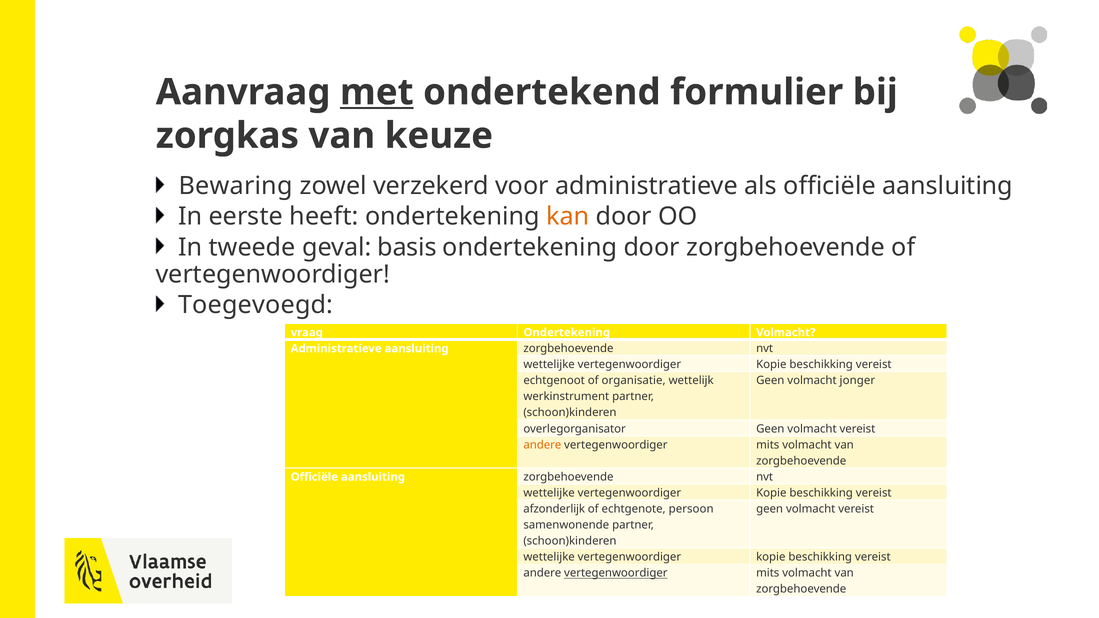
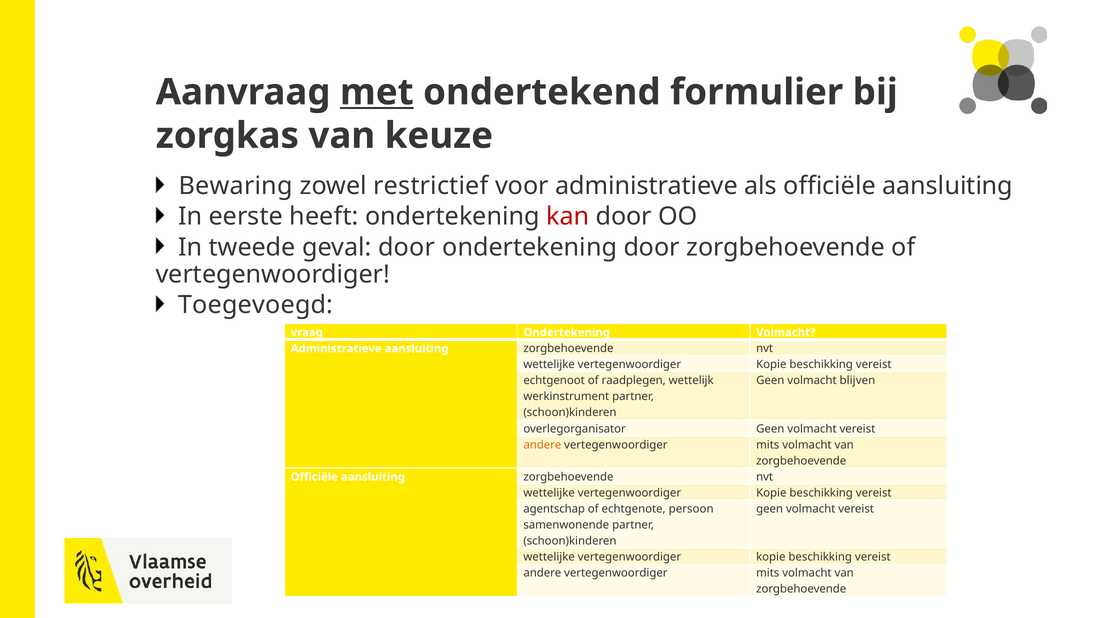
verzekerd: verzekerd -> restrictief (431, 186)
kan colour: orange -> red (568, 217)
geval basis: basis -> door (407, 247)
organisatie: organisatie -> raadplegen (634, 381)
jonger: jonger -> blijven (857, 381)
afzonderlijk: afzonderlijk -> agentschap (554, 509)
vertegenwoordiger underline: present -> none (616, 573)
